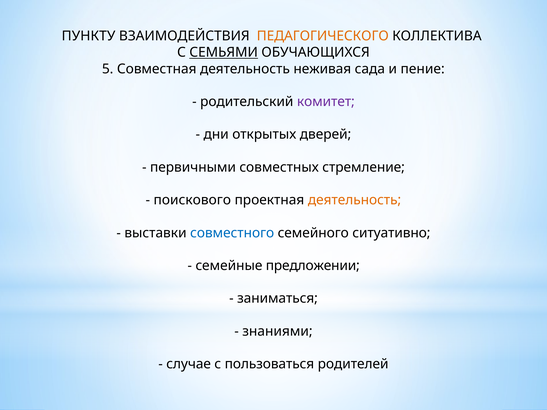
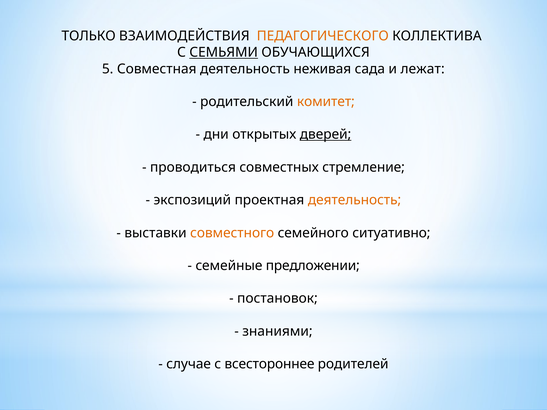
ПУНКТУ: ПУНКТУ -> ТОЛЬКО (89, 36)
пение: пение -> лежат (423, 69)
комитет colour: purple -> orange (326, 102)
дверей underline: none -> present (326, 135)
первичными: первичными -> проводиться (193, 167)
поискового: поискового -> экспозиций (192, 200)
совместного colour: blue -> orange (232, 233)
заниматься: заниматься -> постановок (277, 299)
пользоваться: пользоваться -> всестороннее (269, 364)
